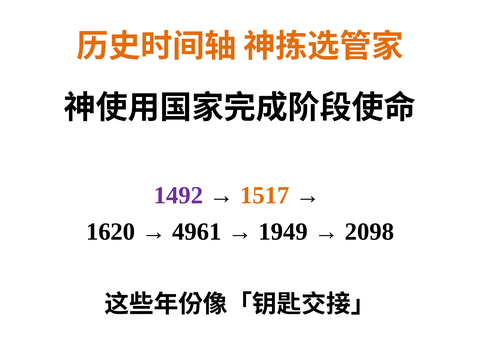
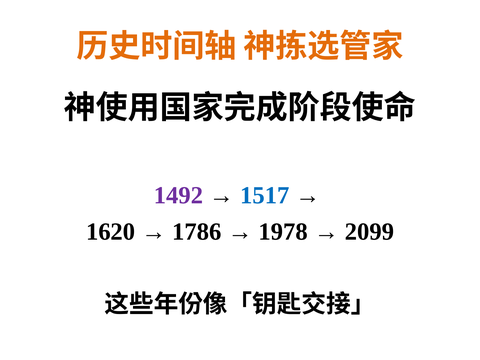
1517 colour: orange -> blue (265, 195)
4961: 4961 -> 1786 (197, 232)
1949: 1949 -> 1978 (283, 232)
2098: 2098 -> 2099 (370, 232)
